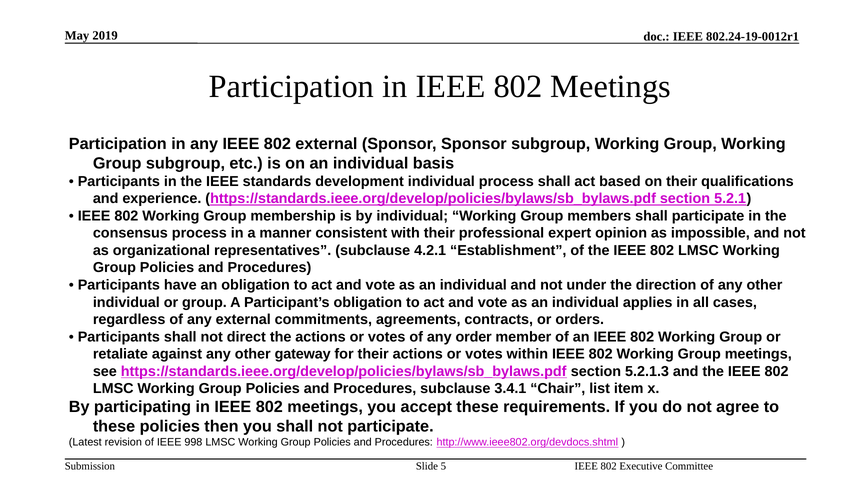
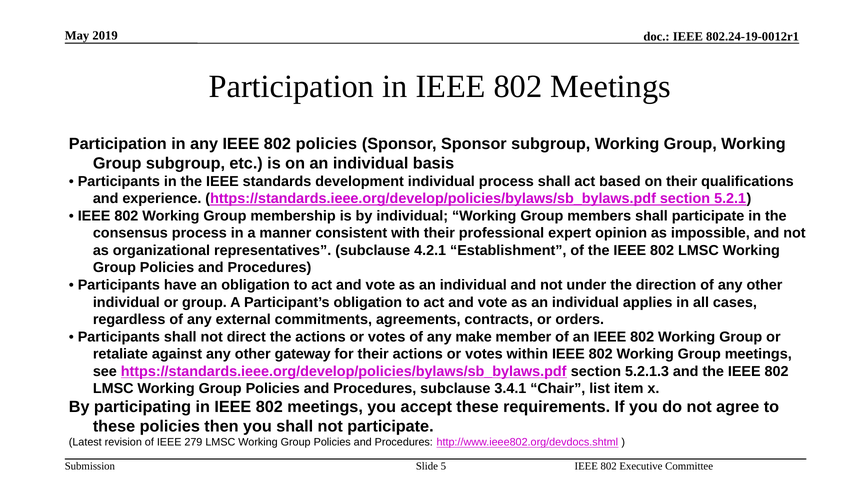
802 external: external -> policies (326, 144)
order: order -> make (474, 337)
998: 998 -> 279 (193, 442)
